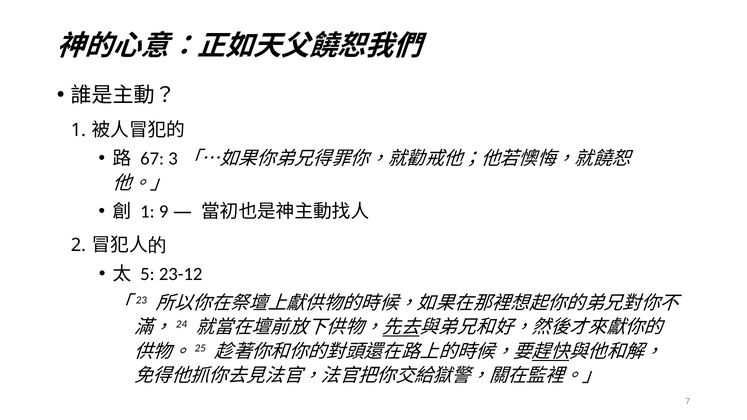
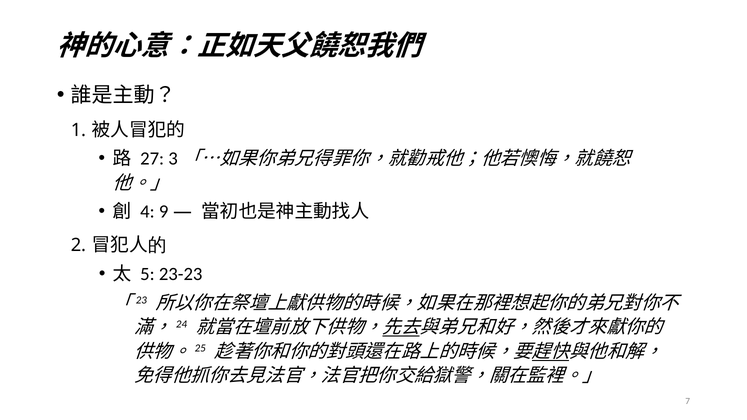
67: 67 -> 27 (152, 159)
1: 1 -> 4 (147, 212)
23-12: 23-12 -> 23-23 (181, 274)
